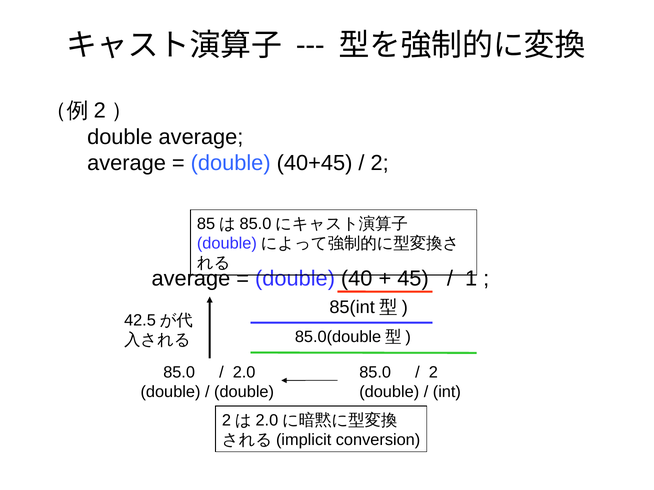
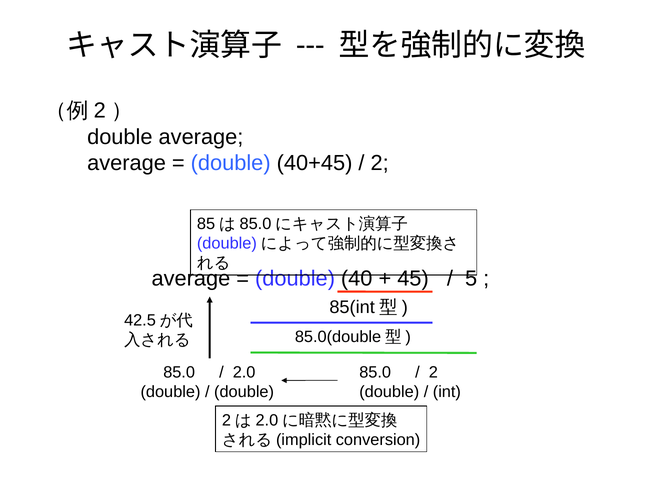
1: 1 -> 5 (471, 279)
